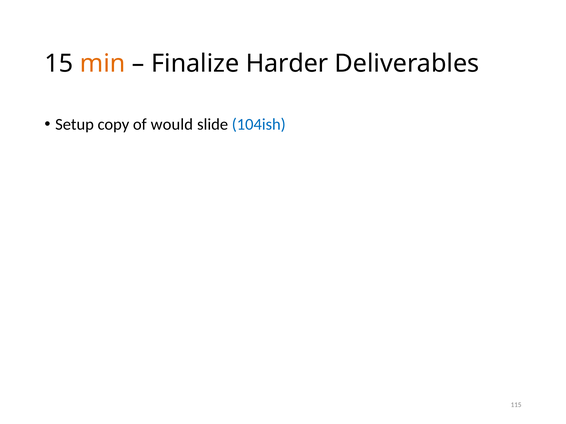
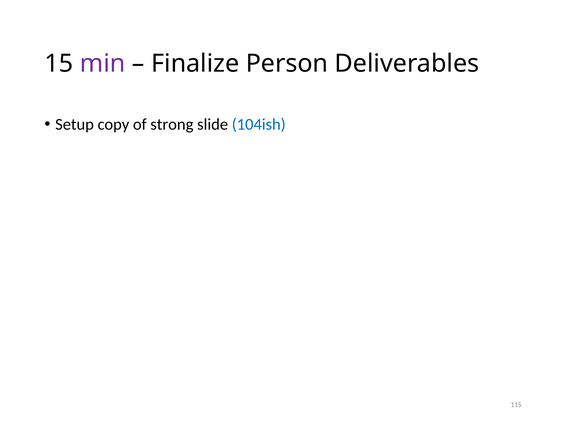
min colour: orange -> purple (103, 63)
Harder: Harder -> Person (287, 63)
would: would -> strong (172, 125)
